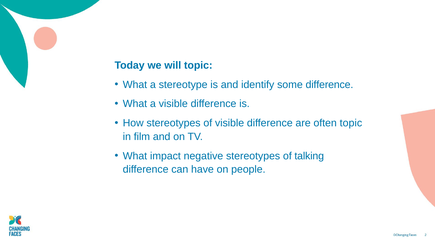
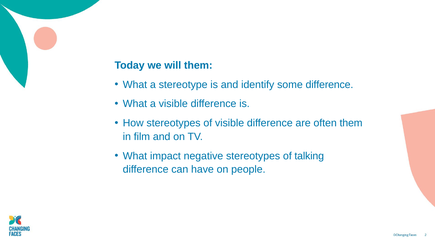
will topic: topic -> them (198, 65)
often topic: topic -> them (351, 123)
